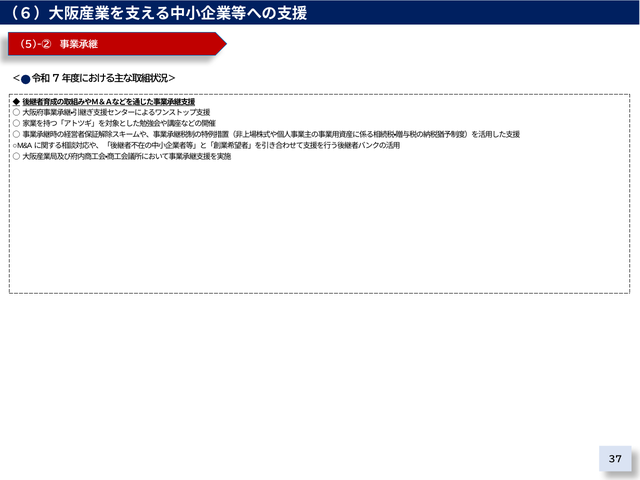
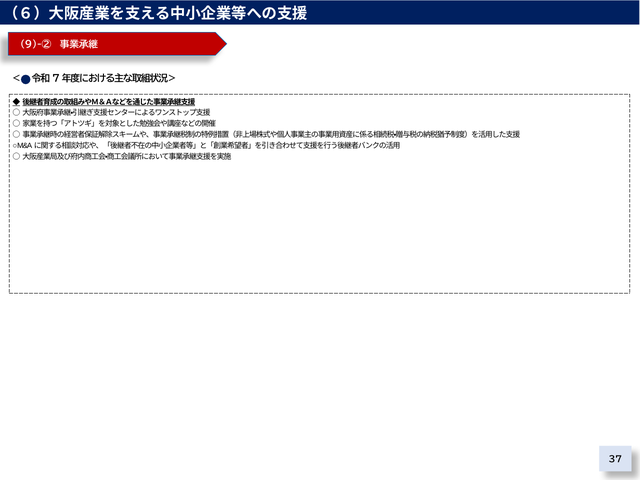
5)-②: 5)-② -> 9)-② (36, 44)
